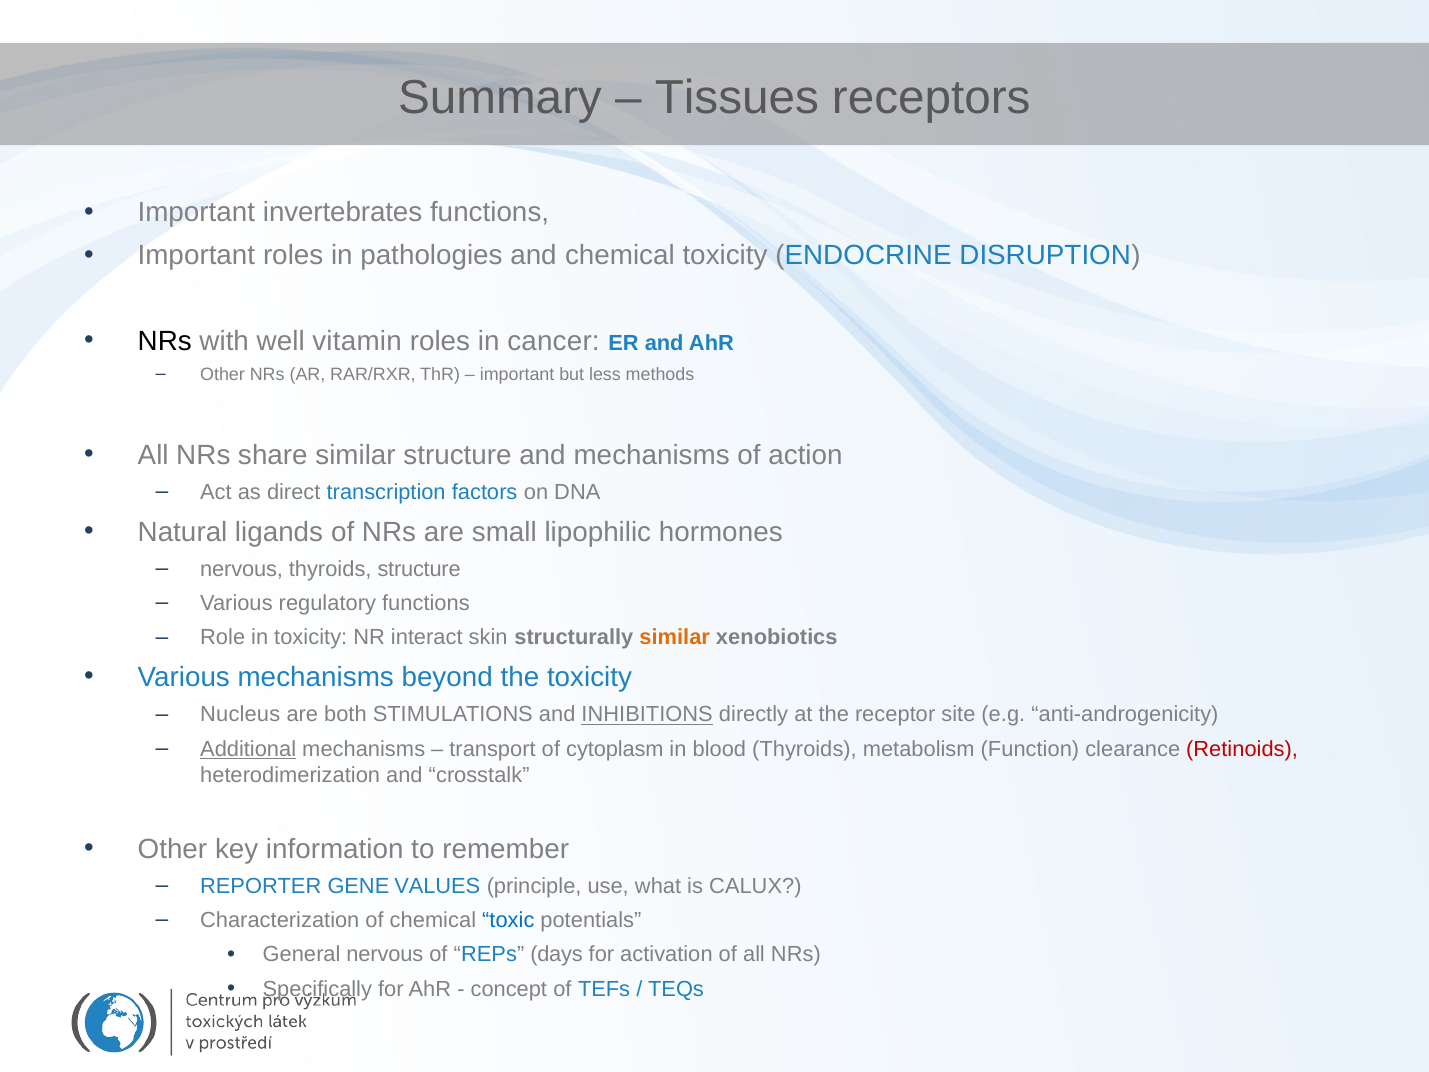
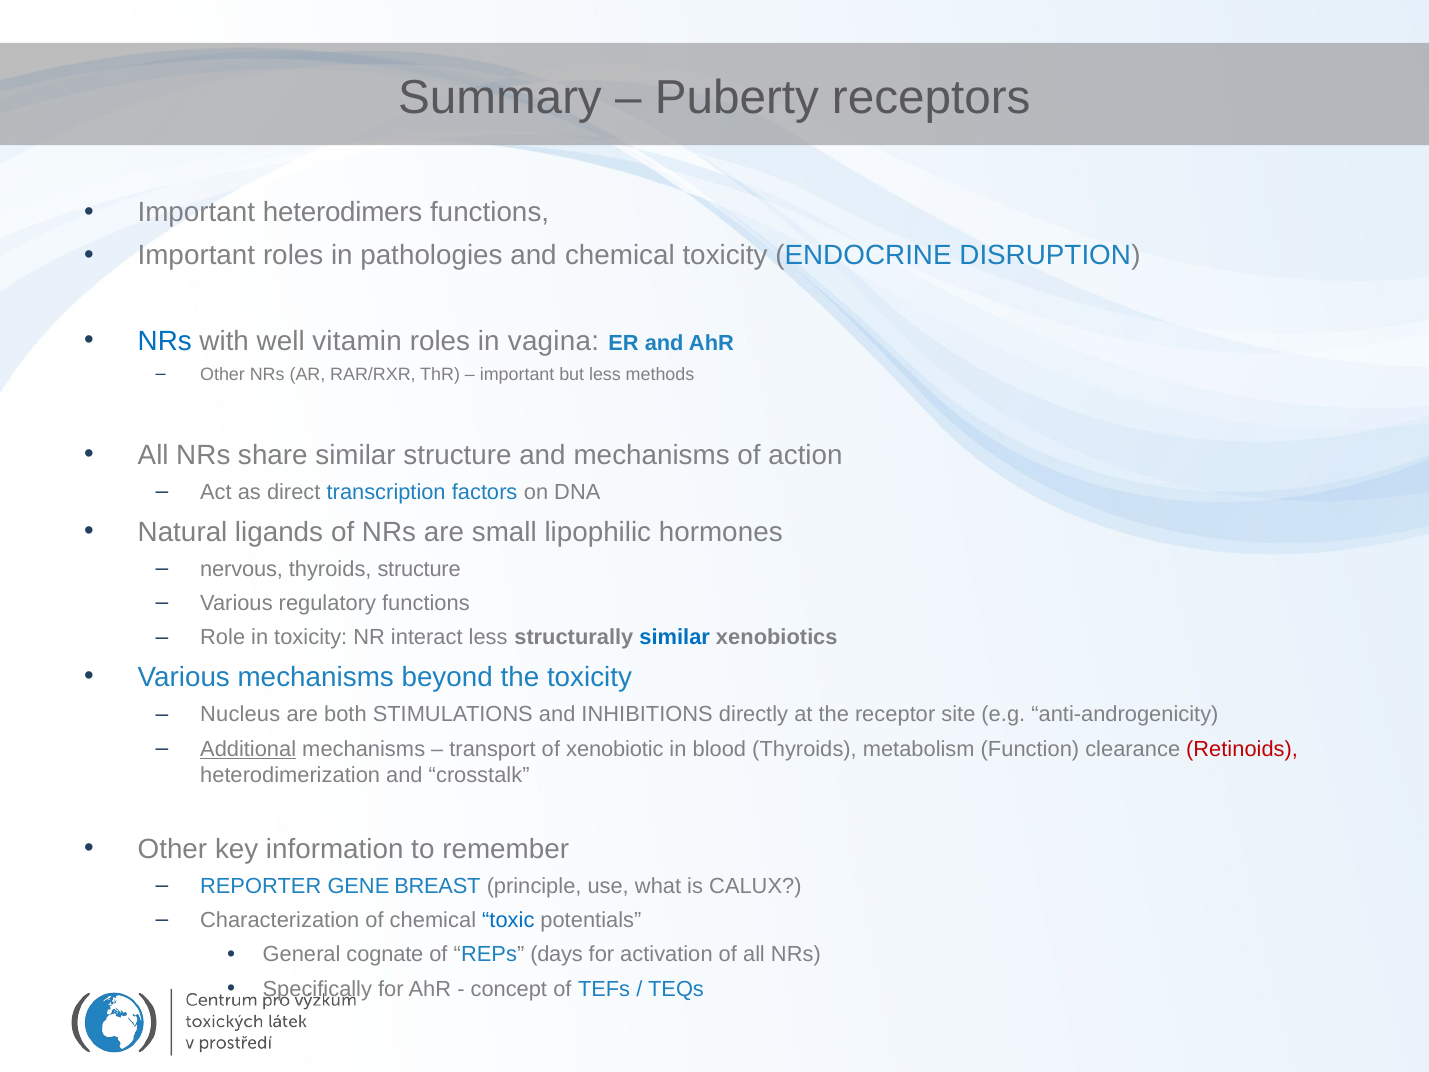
Tissues: Tissues -> Puberty (737, 97)
invertebrates: invertebrates -> heterodimers (343, 213)
NRs colour: black -> blue (165, 341)
cancer: cancer -> vagina (553, 341)
interact skin: skin -> less (488, 638)
similar colour: orange -> blue (675, 638)
INHIBITIONS underline: present -> none (647, 715)
cytoplasm: cytoplasm -> xenobiotic (615, 749)
VALUES: VALUES -> BREAST (437, 886)
General nervous: nervous -> cognate (385, 954)
